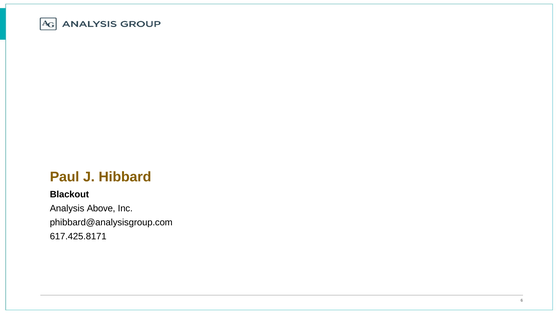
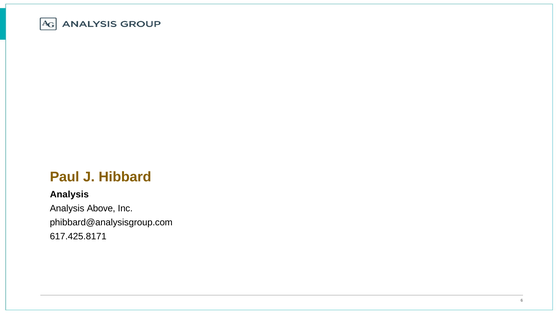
Blackout: Blackout -> Analysis (69, 194)
